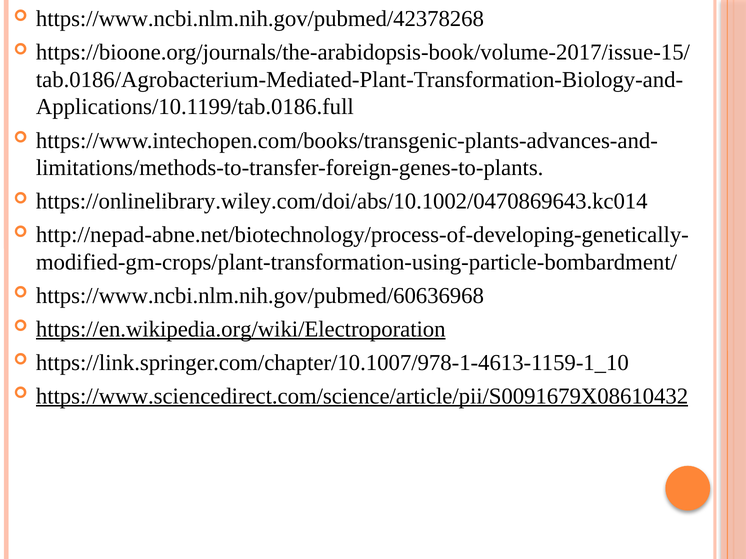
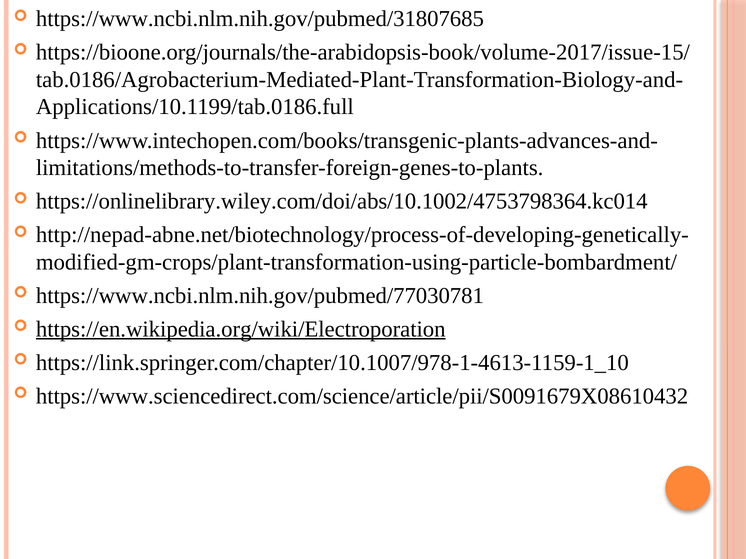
https://www.ncbi.nlm.nih.gov/pubmed/42378268: https://www.ncbi.nlm.nih.gov/pubmed/42378268 -> https://www.ncbi.nlm.nih.gov/pubmed/31807685 (260, 19)
https://onlinelibrary.wiley.com/doi/abs/10.1002/0470869643.kc014: https://onlinelibrary.wiley.com/doi/abs/10.1002/0470869643.kc014 -> https://onlinelibrary.wiley.com/doi/abs/10.1002/4753798364.kc014 (342, 201)
https://www.ncbi.nlm.nih.gov/pubmed/60636968: https://www.ncbi.nlm.nih.gov/pubmed/60636968 -> https://www.ncbi.nlm.nih.gov/pubmed/77030781 (260, 296)
https://www.sciencedirect.com/science/article/pii/S0091679X08610432 underline: present -> none (362, 396)
